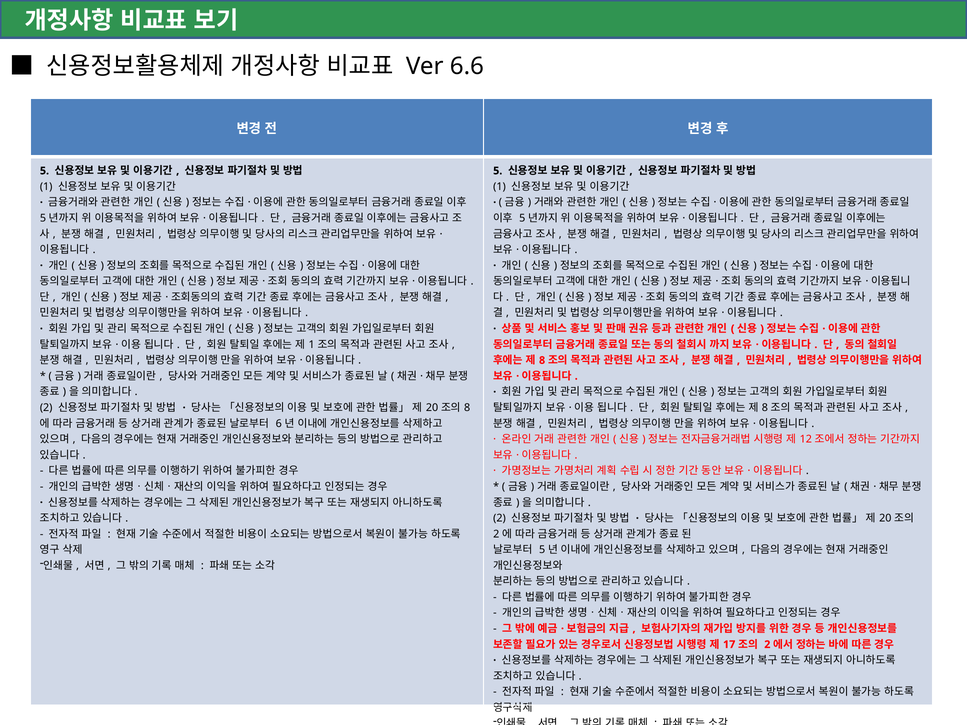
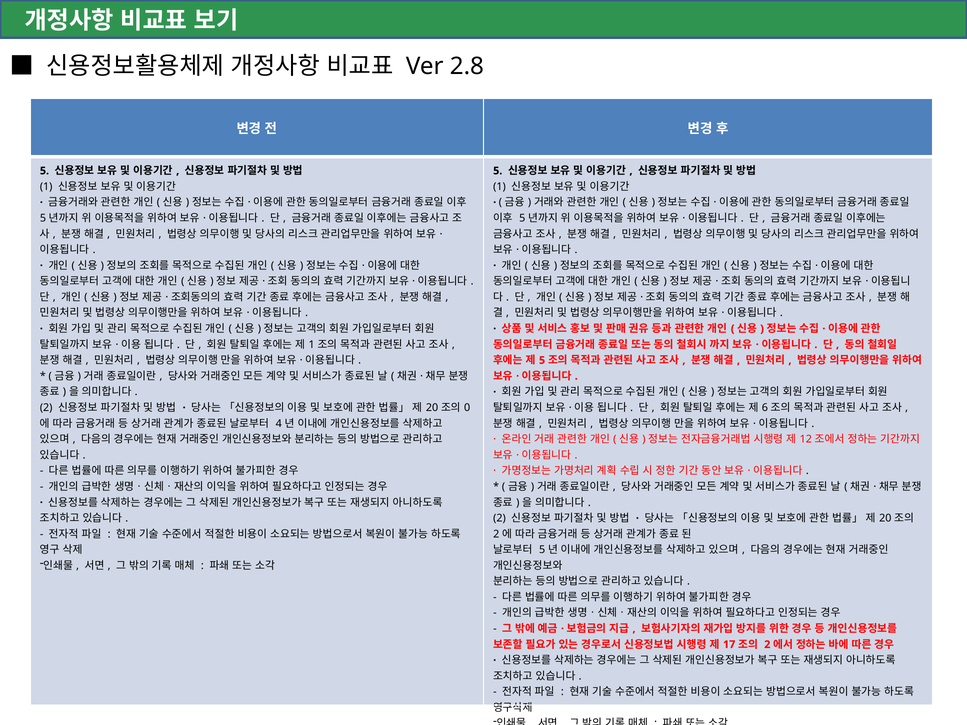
6.6: 6.6 -> 2.8 (467, 66)
8: 8 -> 5 (542, 360)
8: 8 -> 6 (765, 408)
8: 8 -> 0 (467, 408)
6: 6 -> 4 (279, 424)
